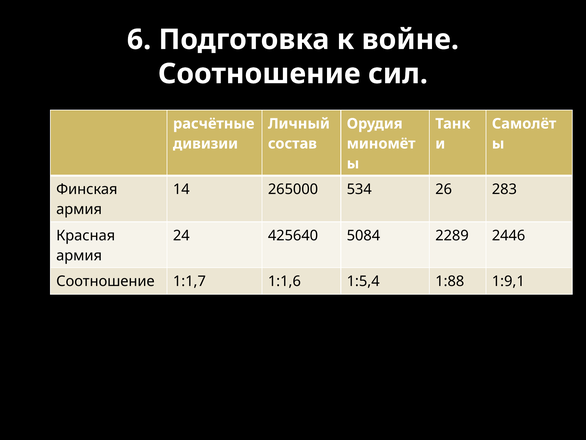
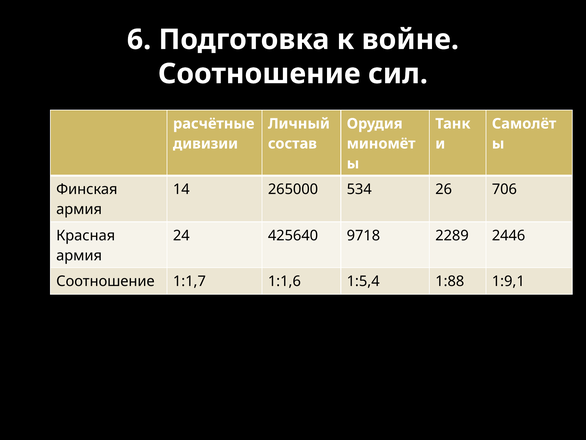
283: 283 -> 706 (504, 189)
5084: 5084 -> 9718 (363, 235)
